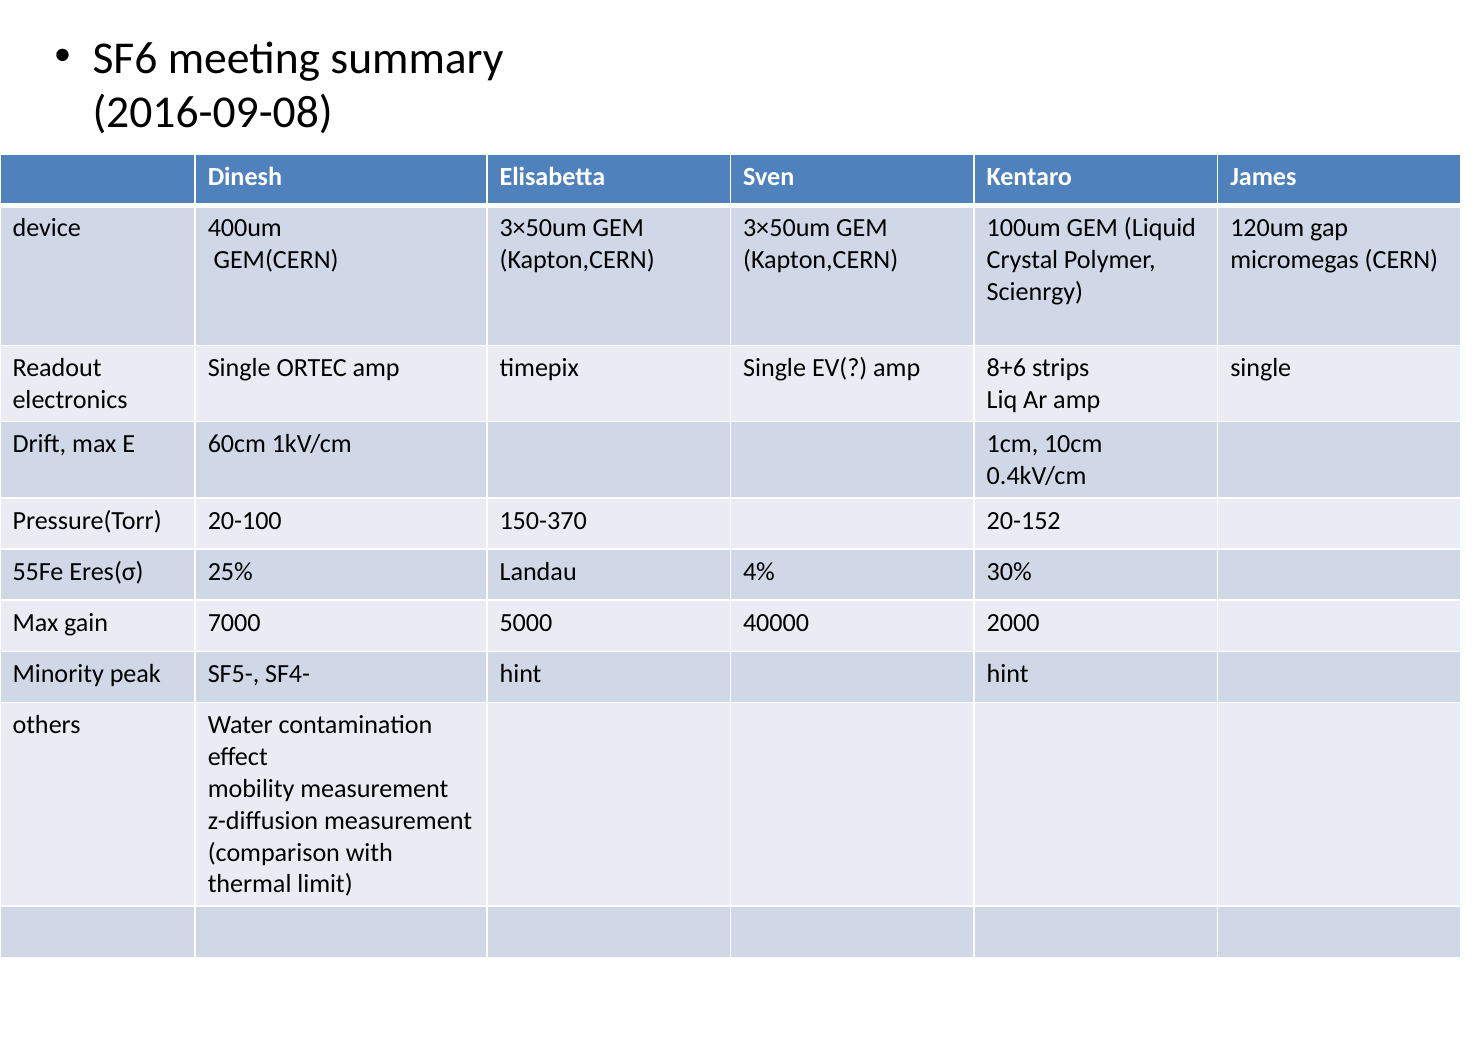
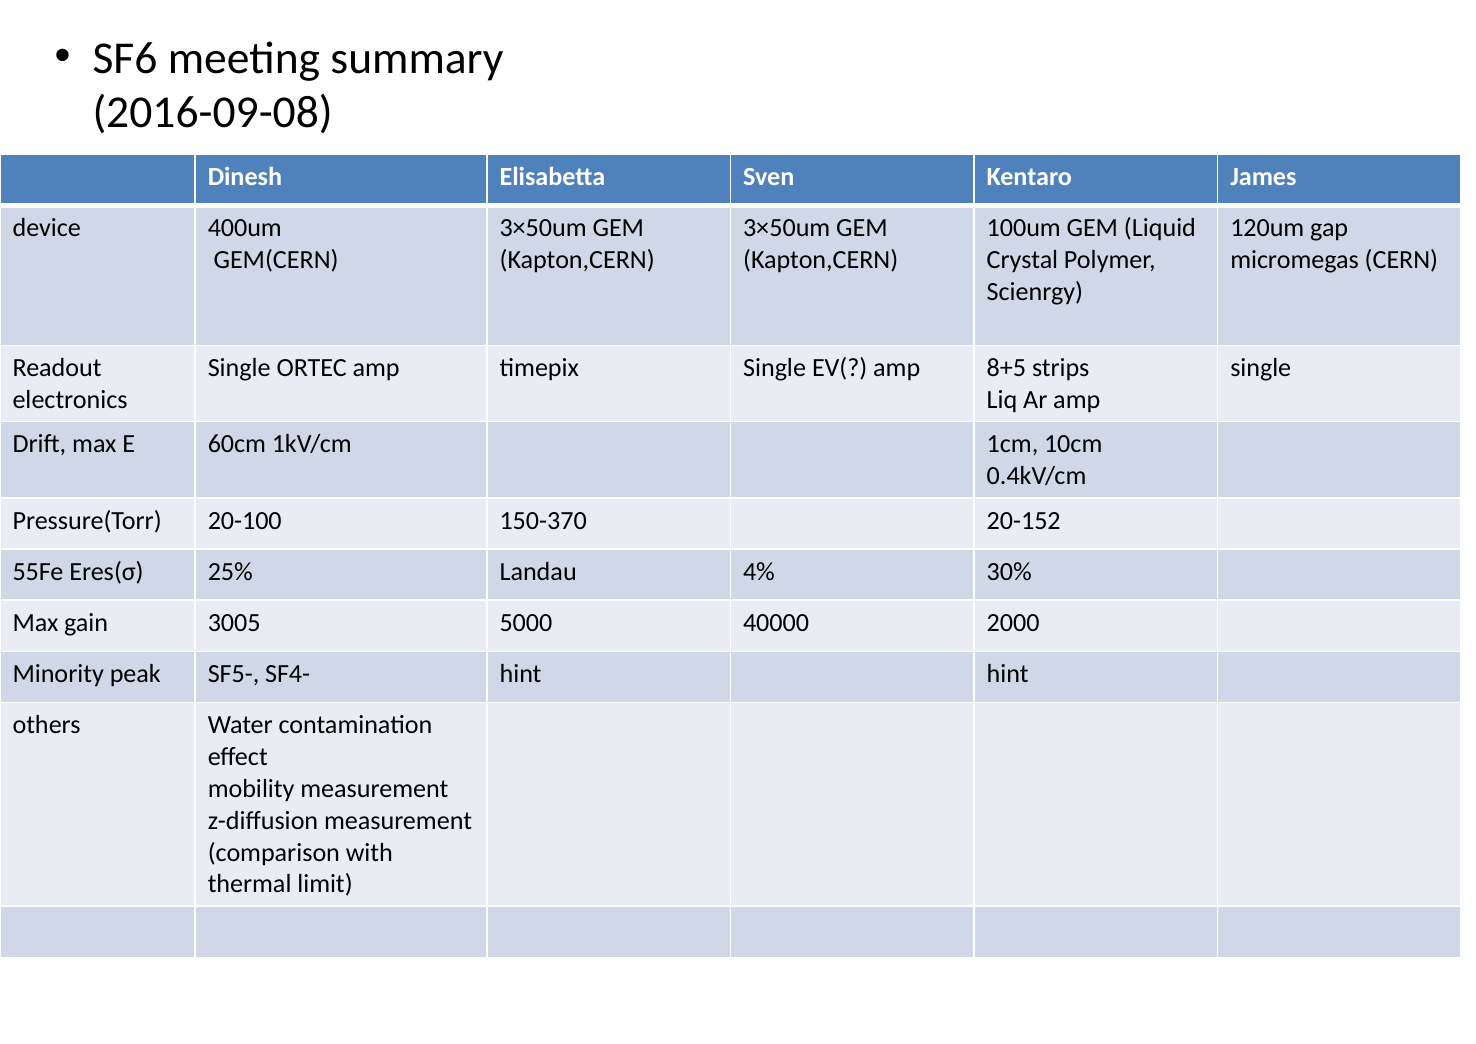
8+6: 8+6 -> 8+5 (1006, 368)
7000: 7000 -> 3005 (234, 623)
